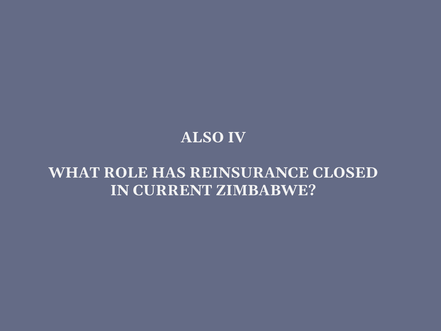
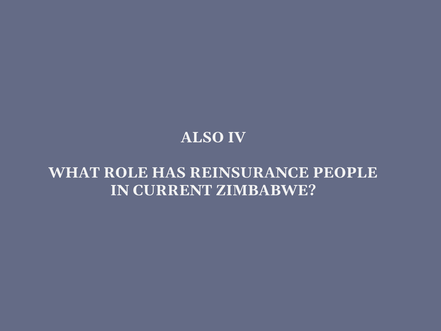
CLOSED: CLOSED -> PEOPLE (345, 173)
